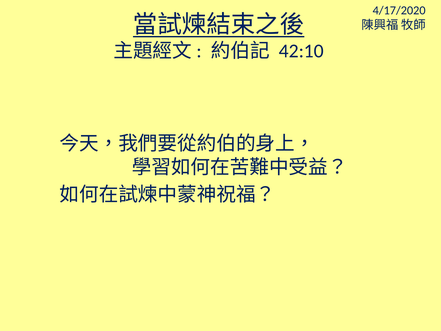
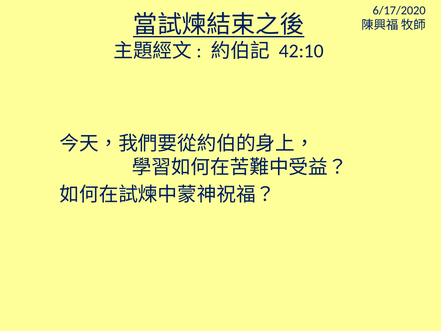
4/17/2020: 4/17/2020 -> 6/17/2020 (399, 10)
